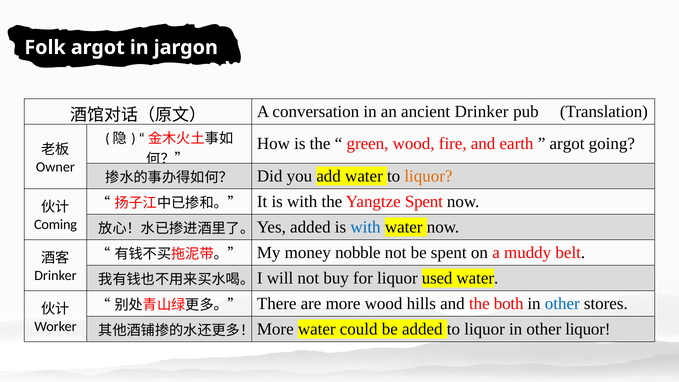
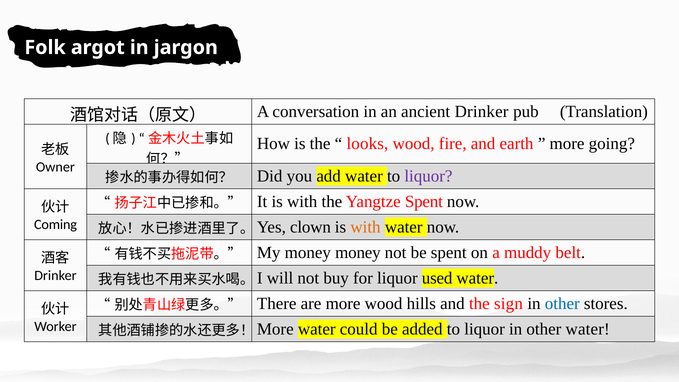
green: green -> looks (367, 144)
argot: argot -> more (567, 144)
liquor colour: orange -> purple (428, 176)
Yes added: added -> clown (310, 227)
with colour: blue -> orange (366, 227)
money nobble: nobble -> money (358, 253)
both: both -> sign (508, 304)
other liquor: liquor -> water (588, 329)
